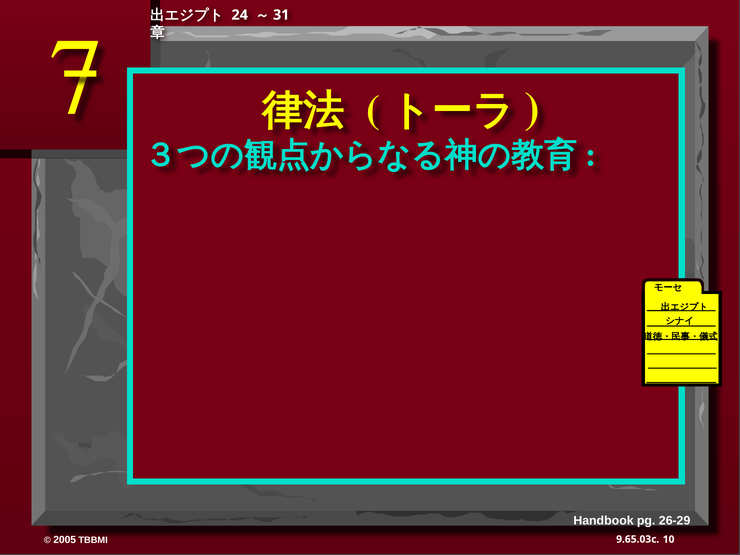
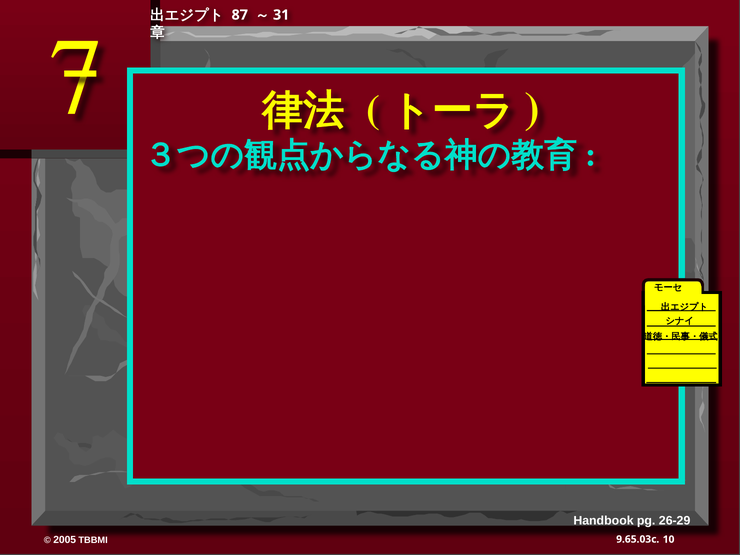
24: 24 -> 87 (240, 15)
